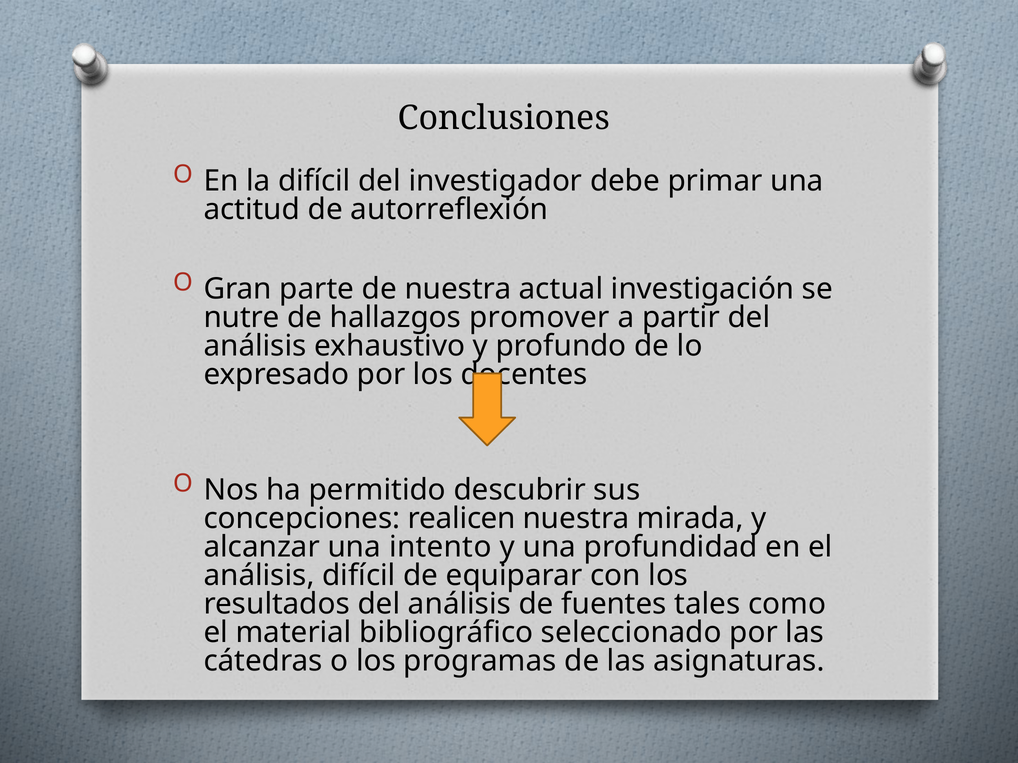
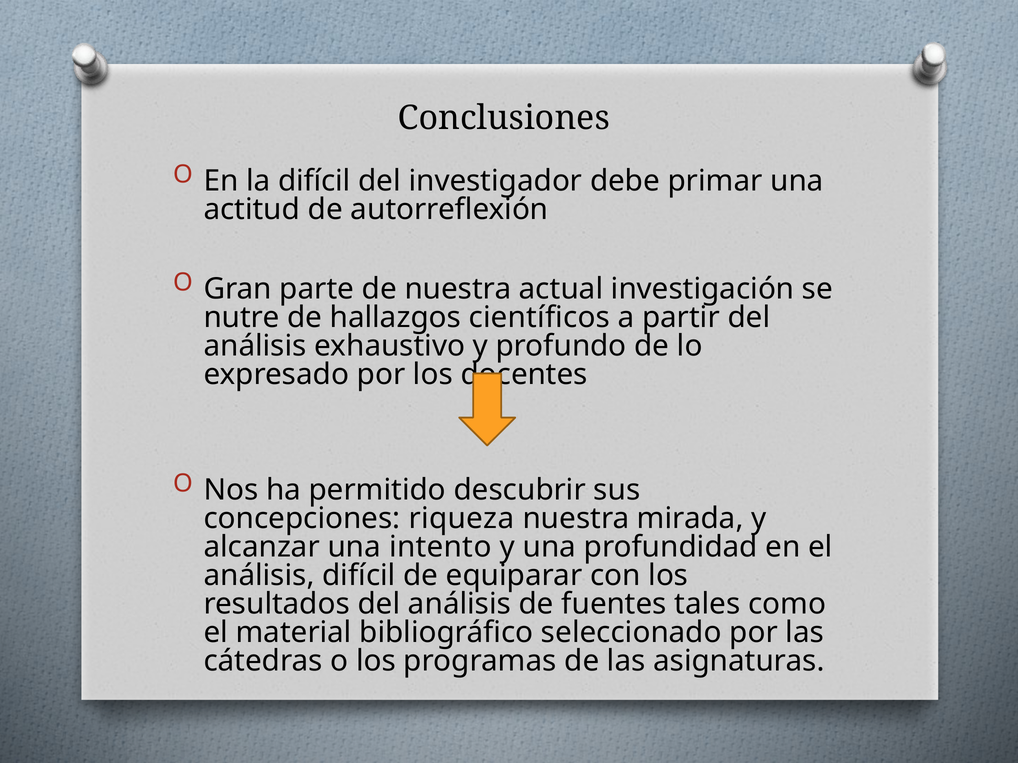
promover: promover -> científicos (539, 318)
realicen: realicen -> riqueza (461, 519)
